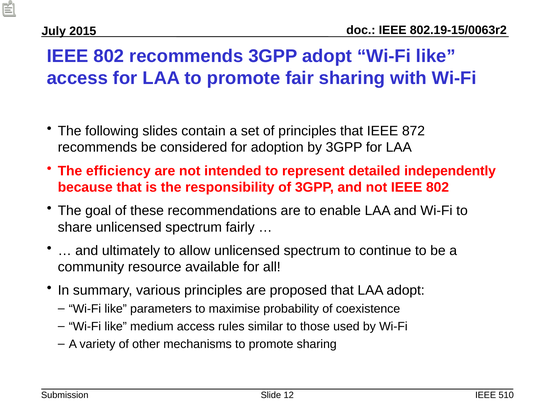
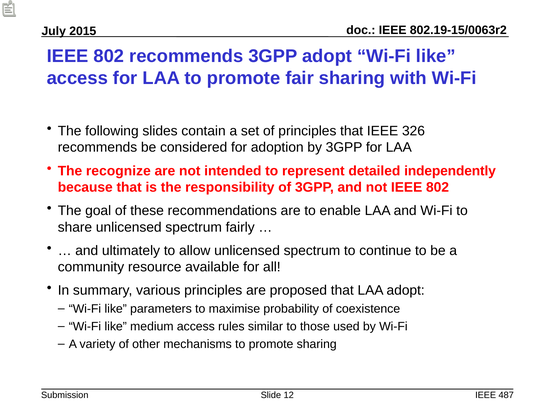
872: 872 -> 326 (413, 131)
efficiency: efficiency -> recognize (118, 171)
510: 510 -> 487 (506, 396)
